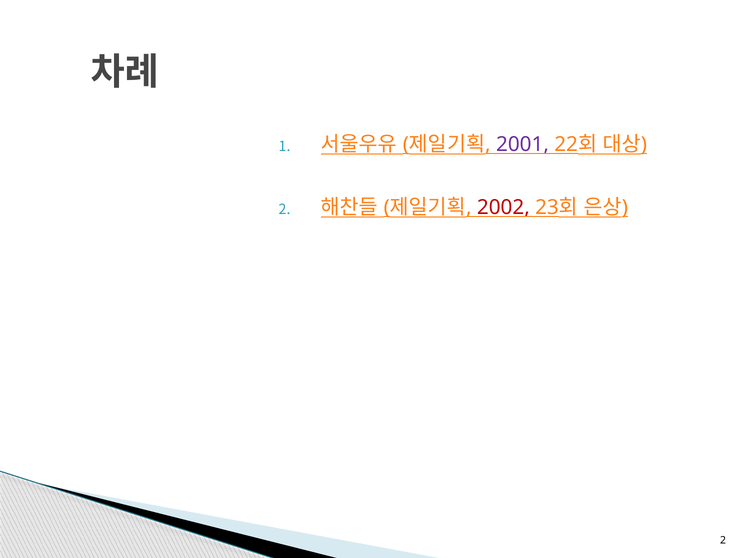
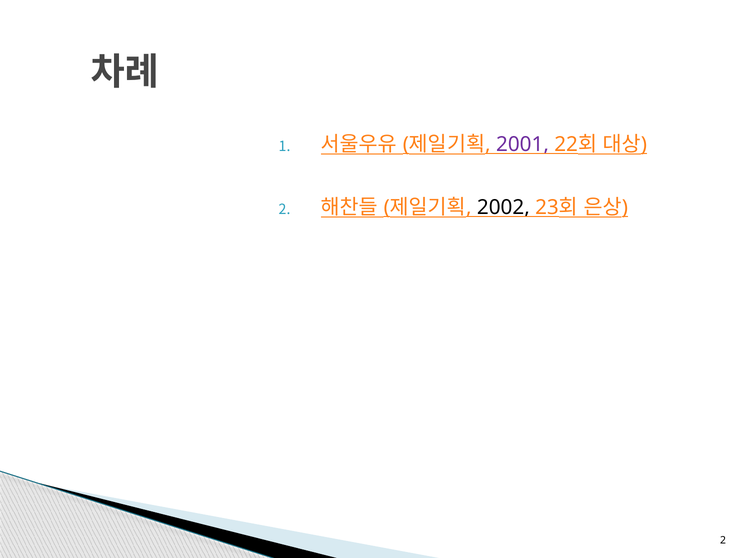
2002 colour: red -> black (503, 207)
